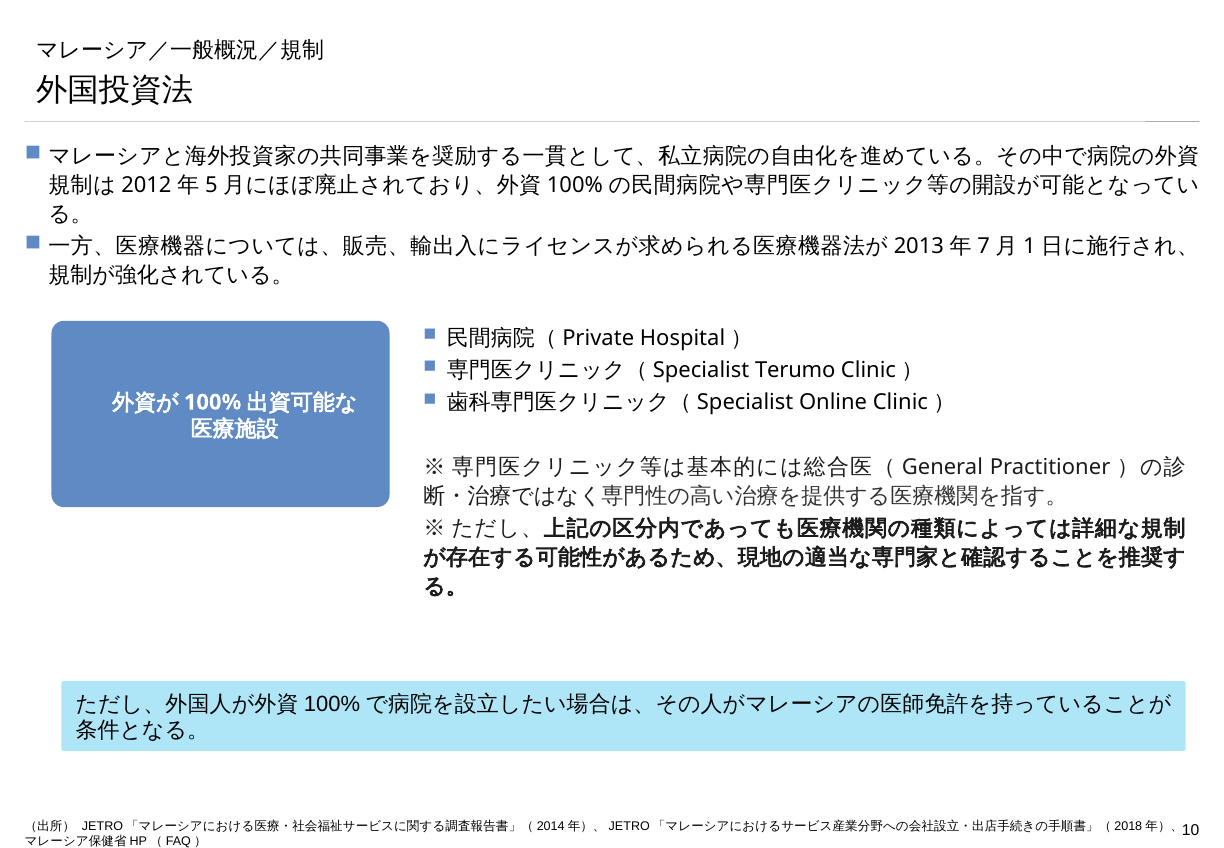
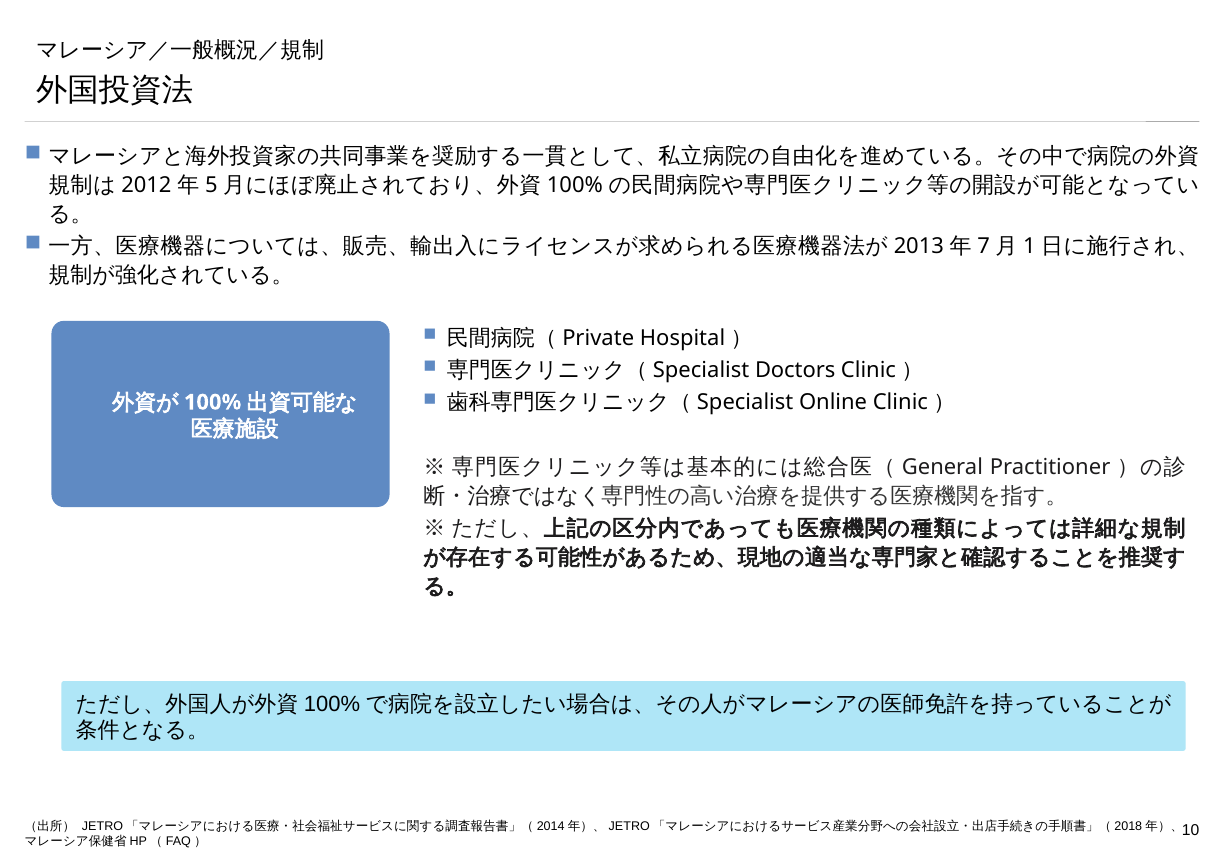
Terumo: Terumo -> Doctors (795, 370)
